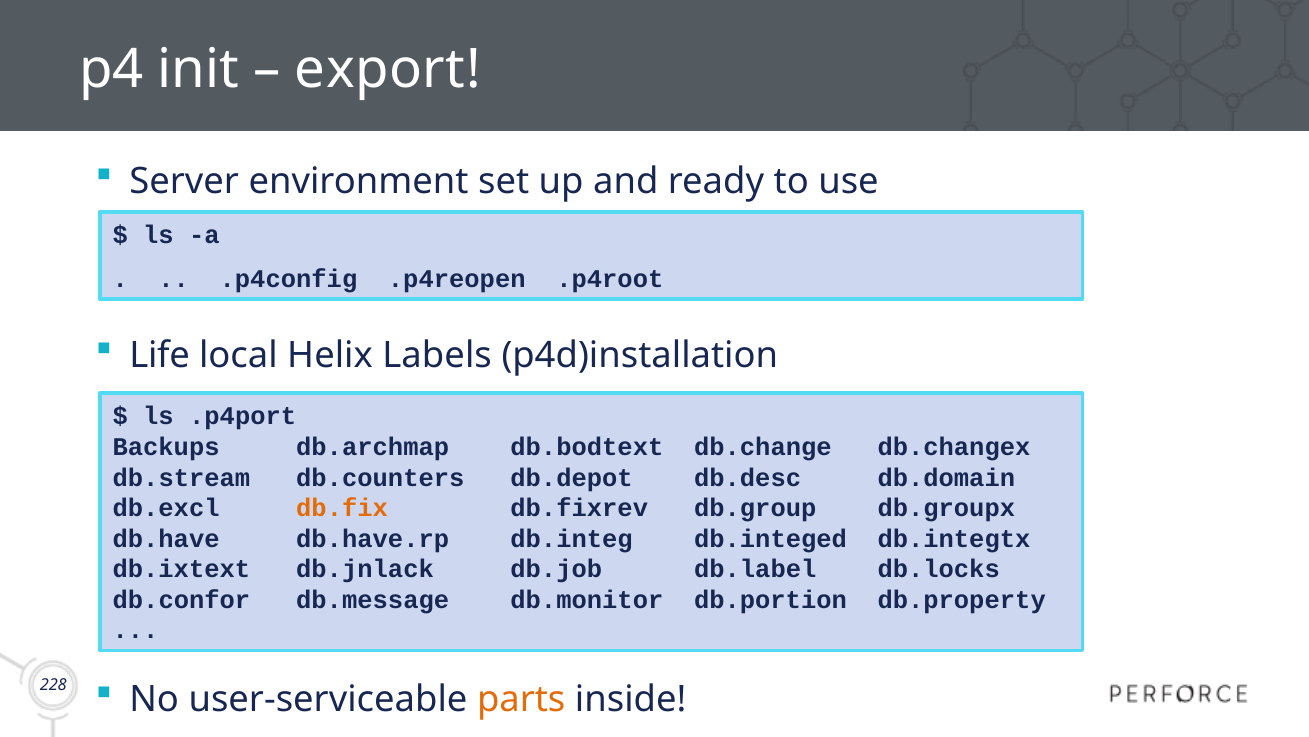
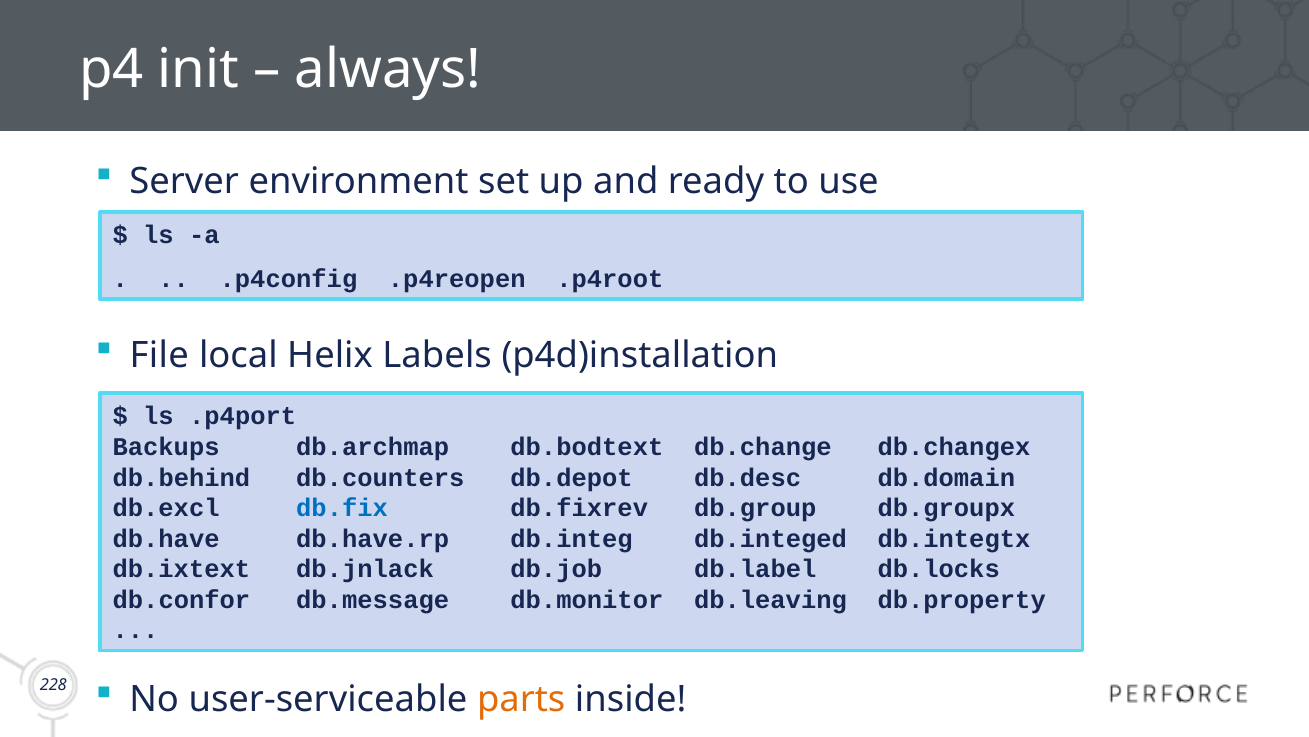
export: export -> always (388, 70)
Life: Life -> File (159, 355)
db.stream: db.stream -> db.behind (181, 477)
db.fix colour: orange -> blue (342, 508)
db.portion: db.portion -> db.leaving (770, 599)
